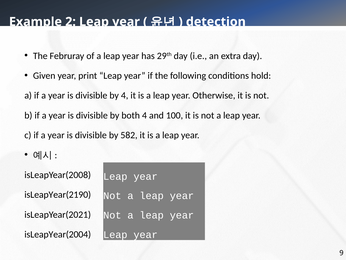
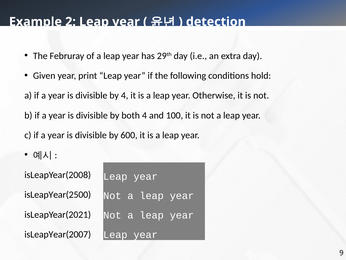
582: 582 -> 600 (129, 135)
isLeapYear(2190: isLeapYear(2190 -> isLeapYear(2500 (58, 194)
isLeapYear(2004: isLeapYear(2004 -> isLeapYear(2007 (58, 234)
